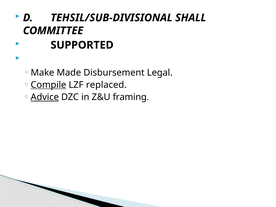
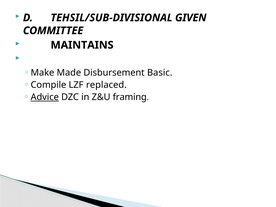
SHALL: SHALL -> GIVEN (191, 18)
SUPPORTED: SUPPORTED -> MAINTAINS (82, 45)
Legal: Legal -> Basic (160, 73)
Compile underline: present -> none (48, 85)
